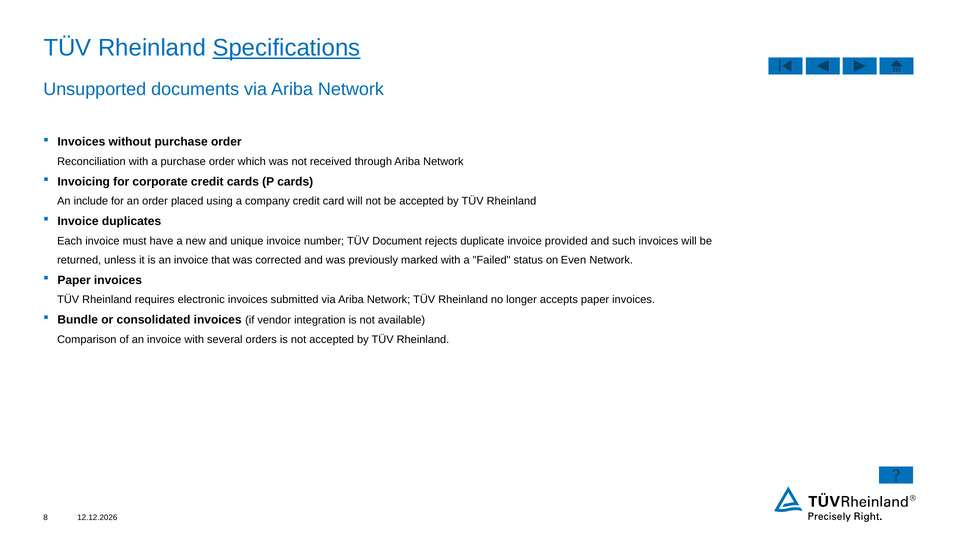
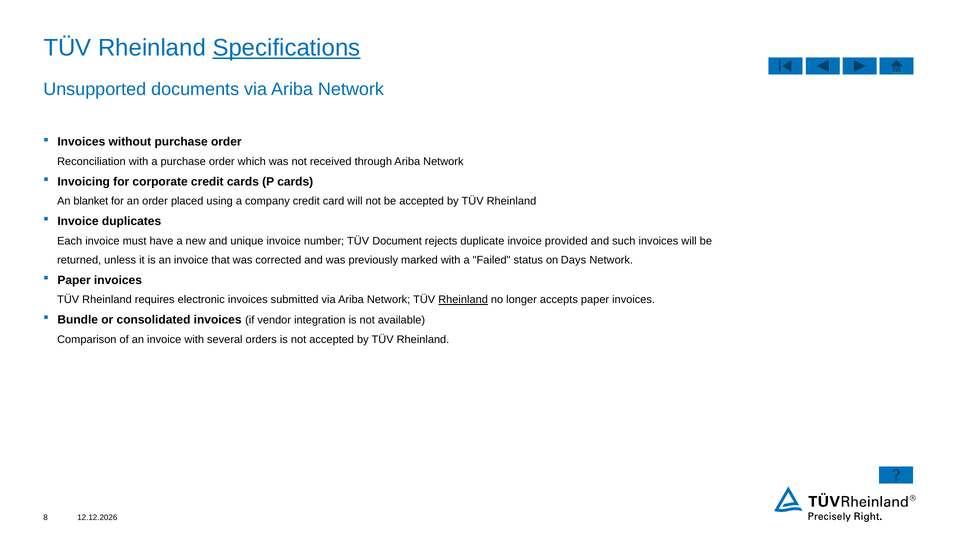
include: include -> blanket (91, 201)
Even: Even -> Days (574, 260)
Rheinland underline: none -> present (463, 300)
